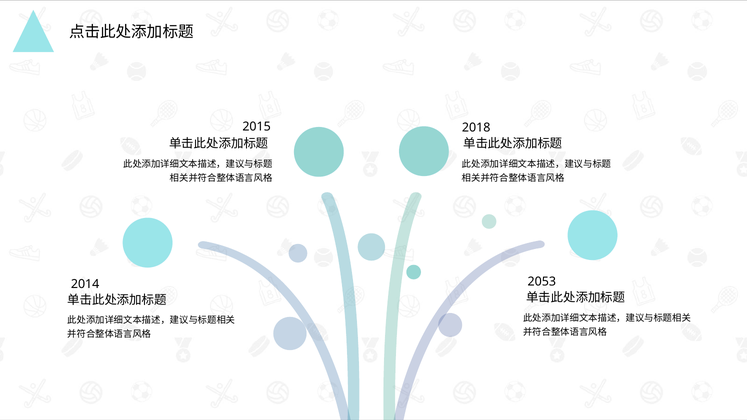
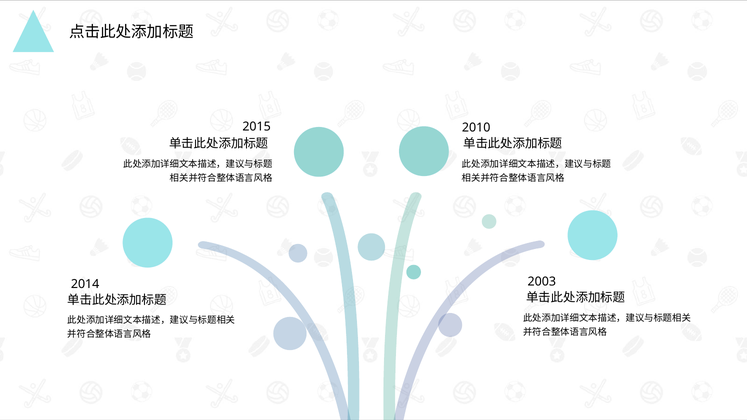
2018: 2018 -> 2010 (476, 128)
2053: 2053 -> 2003 (542, 282)
